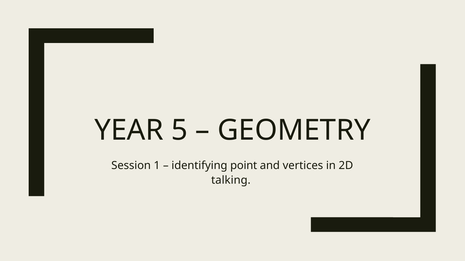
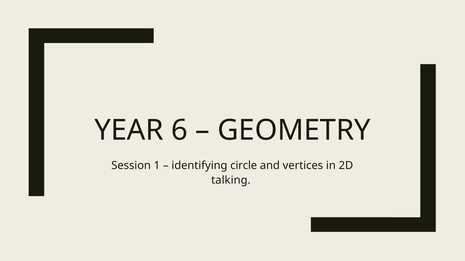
5: 5 -> 6 (179, 131)
point: point -> circle (244, 166)
